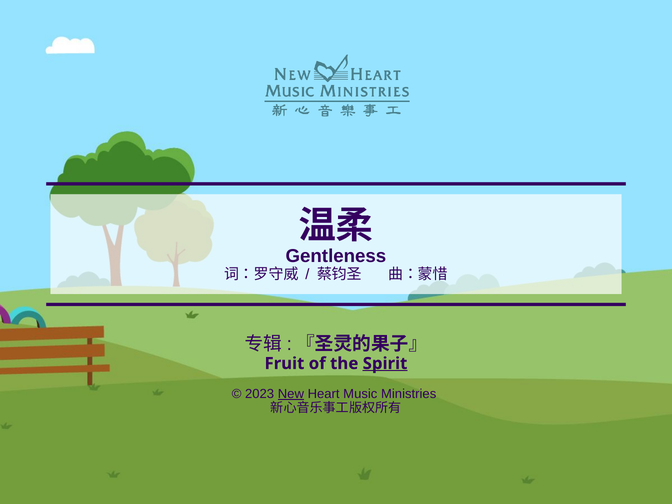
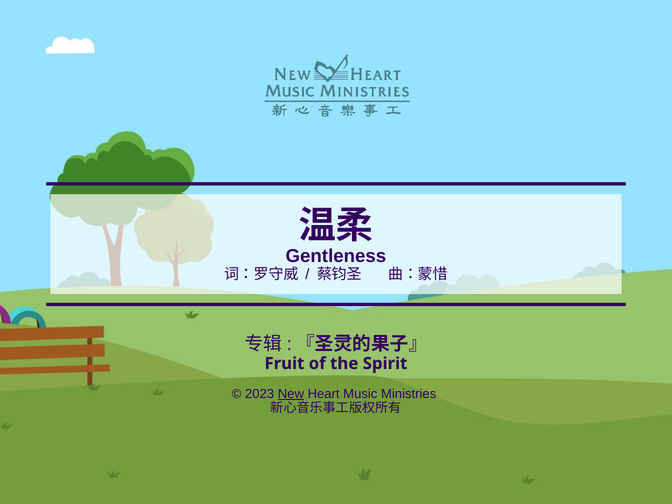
Spirit underline: present -> none (385, 364)
